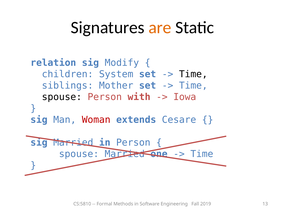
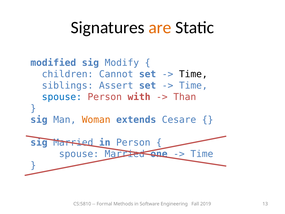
relation: relation -> modified (53, 63)
System: System -> Cannot (116, 74)
Mother: Mother -> Assert (116, 85)
spouse colour: black -> blue (62, 97)
Iowa: Iowa -> Than (185, 97)
Woman colour: red -> orange (96, 120)
